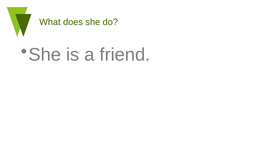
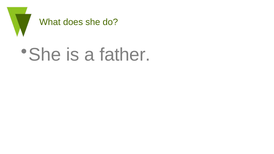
friend: friend -> father (125, 55)
